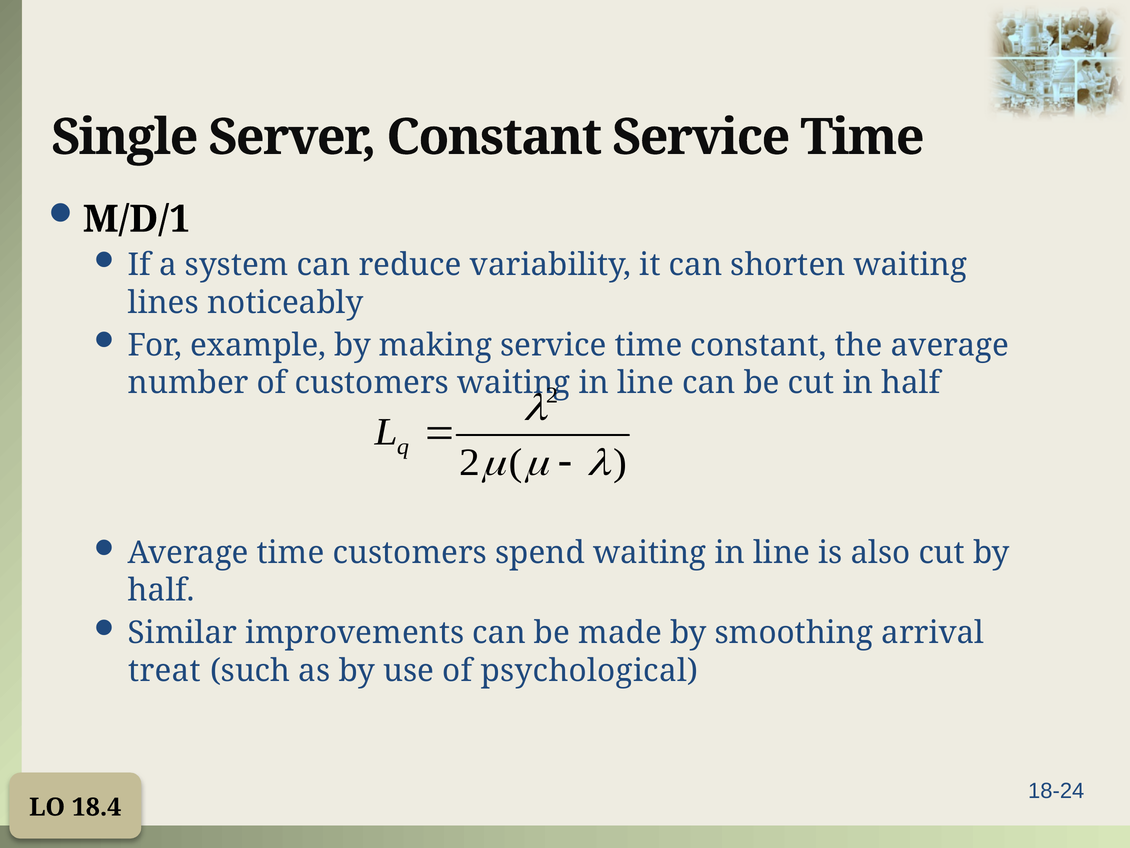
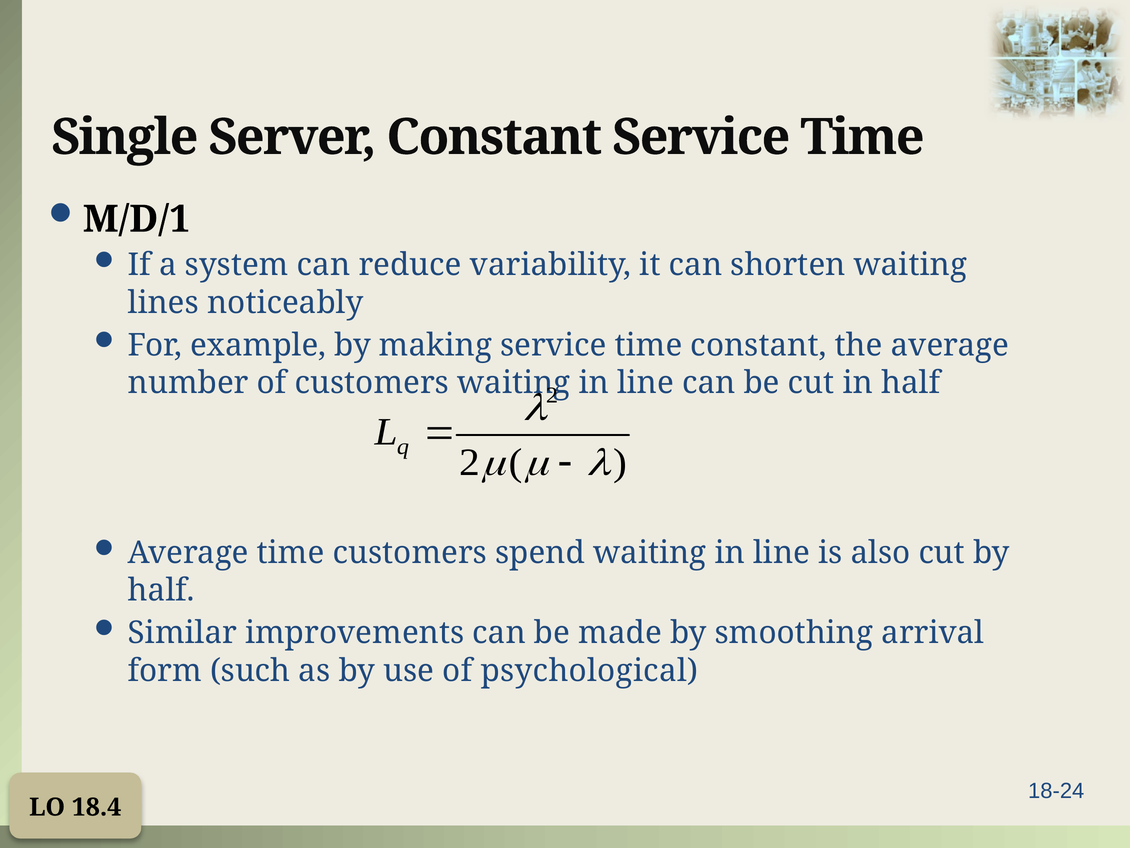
treat: treat -> form (165, 670)
